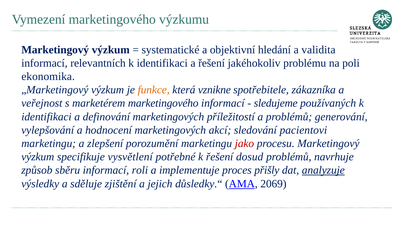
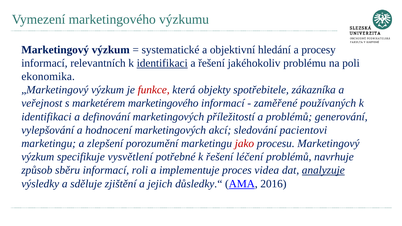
validita: validita -> procesy (319, 50)
identifikaci underline: none -> present (162, 63)
funkce colour: orange -> red (154, 90)
vznikne: vznikne -> objekty (214, 90)
sledujeme: sledujeme -> zaměřené (276, 103)
dosud: dosud -> léčení (250, 157)
přišly: přišly -> videa (267, 170)
2069: 2069 -> 2016 (273, 184)
